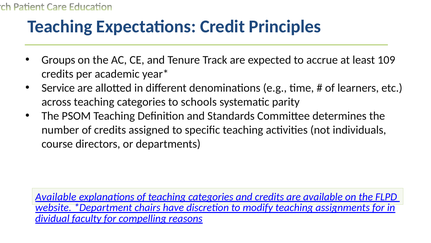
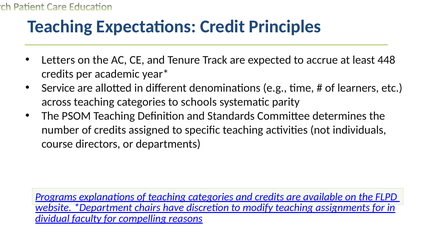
Groups: Groups -> Letters (58, 60)
109: 109 -> 448 (386, 60)
Available: Available -> Programs (56, 196)
